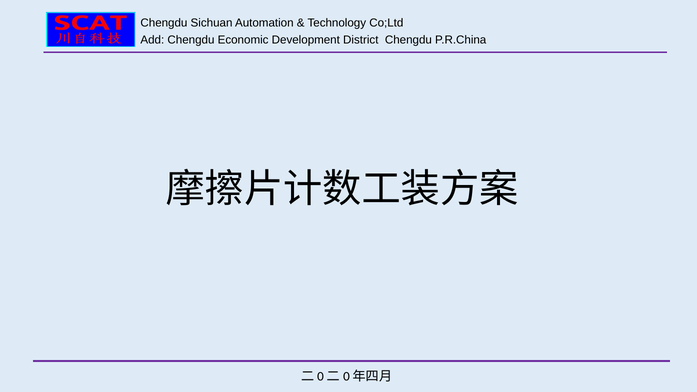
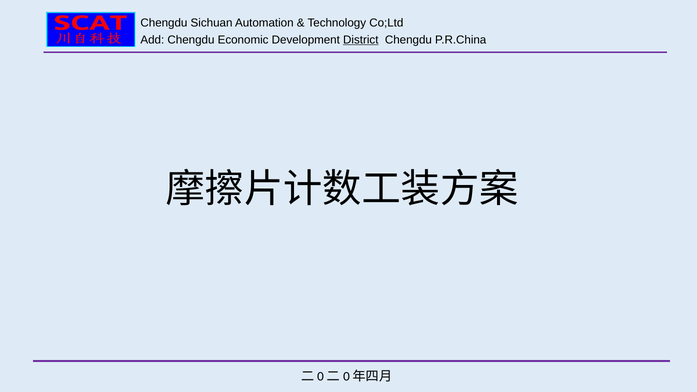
District underline: none -> present (361, 40)
